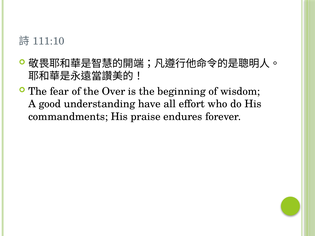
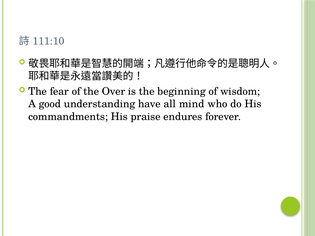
effort: effort -> mind (192, 104)
